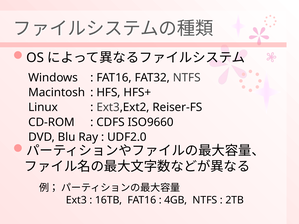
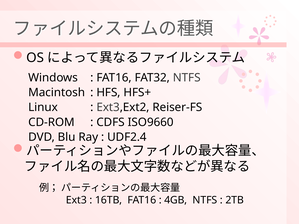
UDF2.0: UDF2.0 -> UDF2.4 (127, 137)
